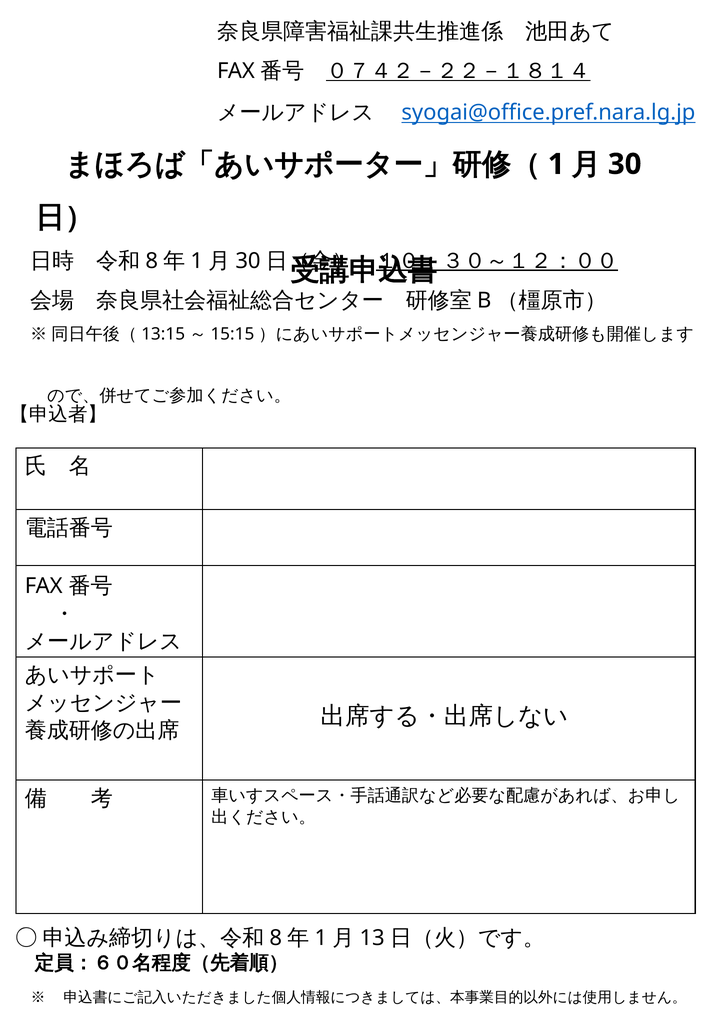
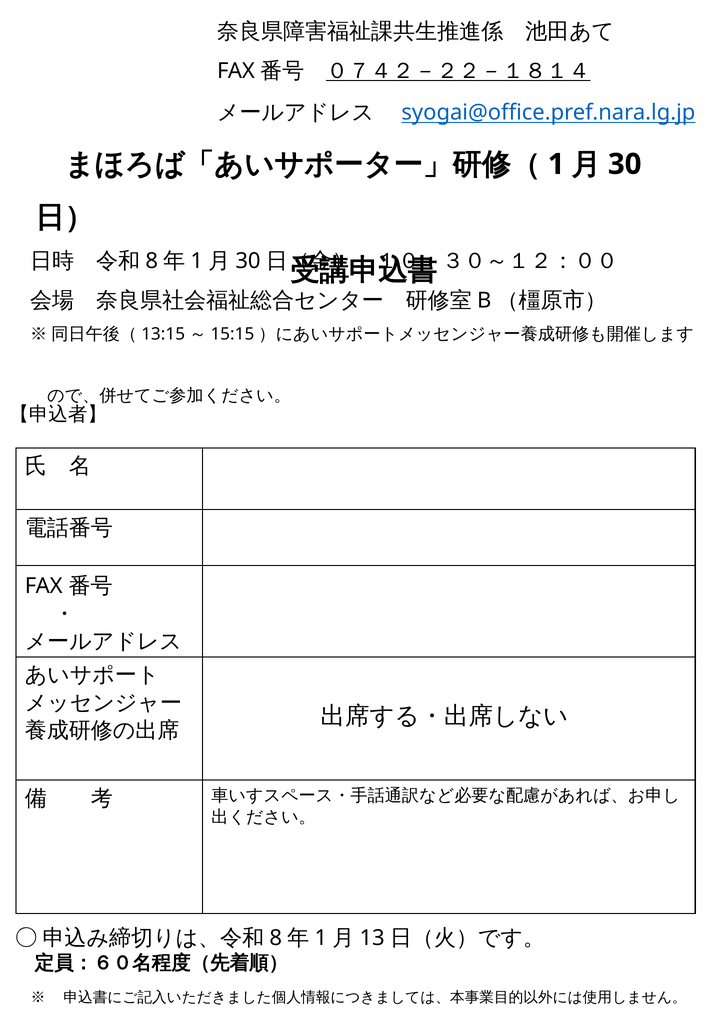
１０：３０～１２：００ underline: present -> none (497, 261)
